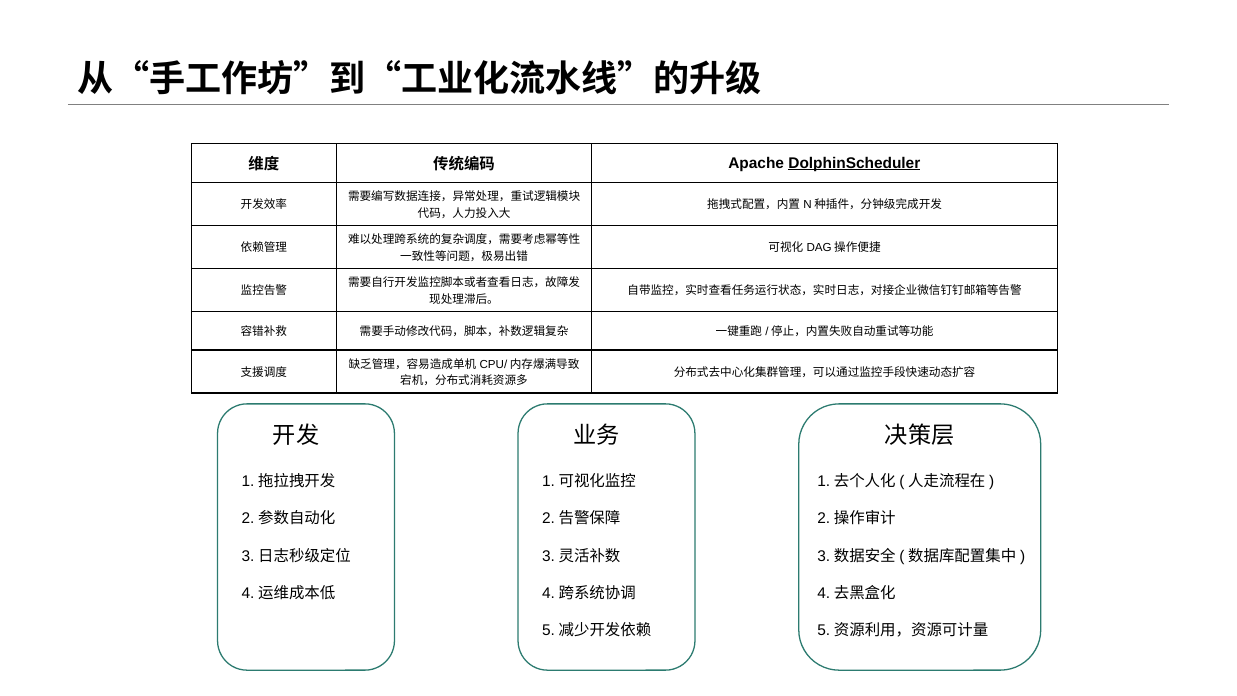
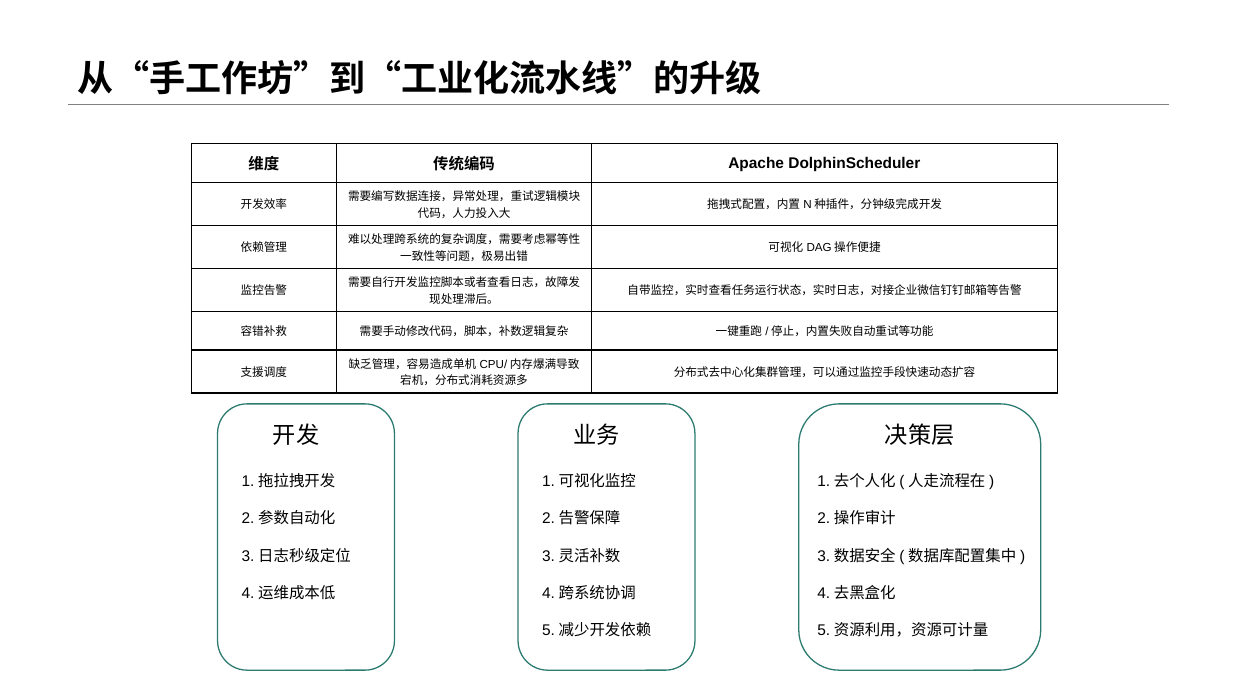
DolphinScheduler underline: present -> none (854, 163)
